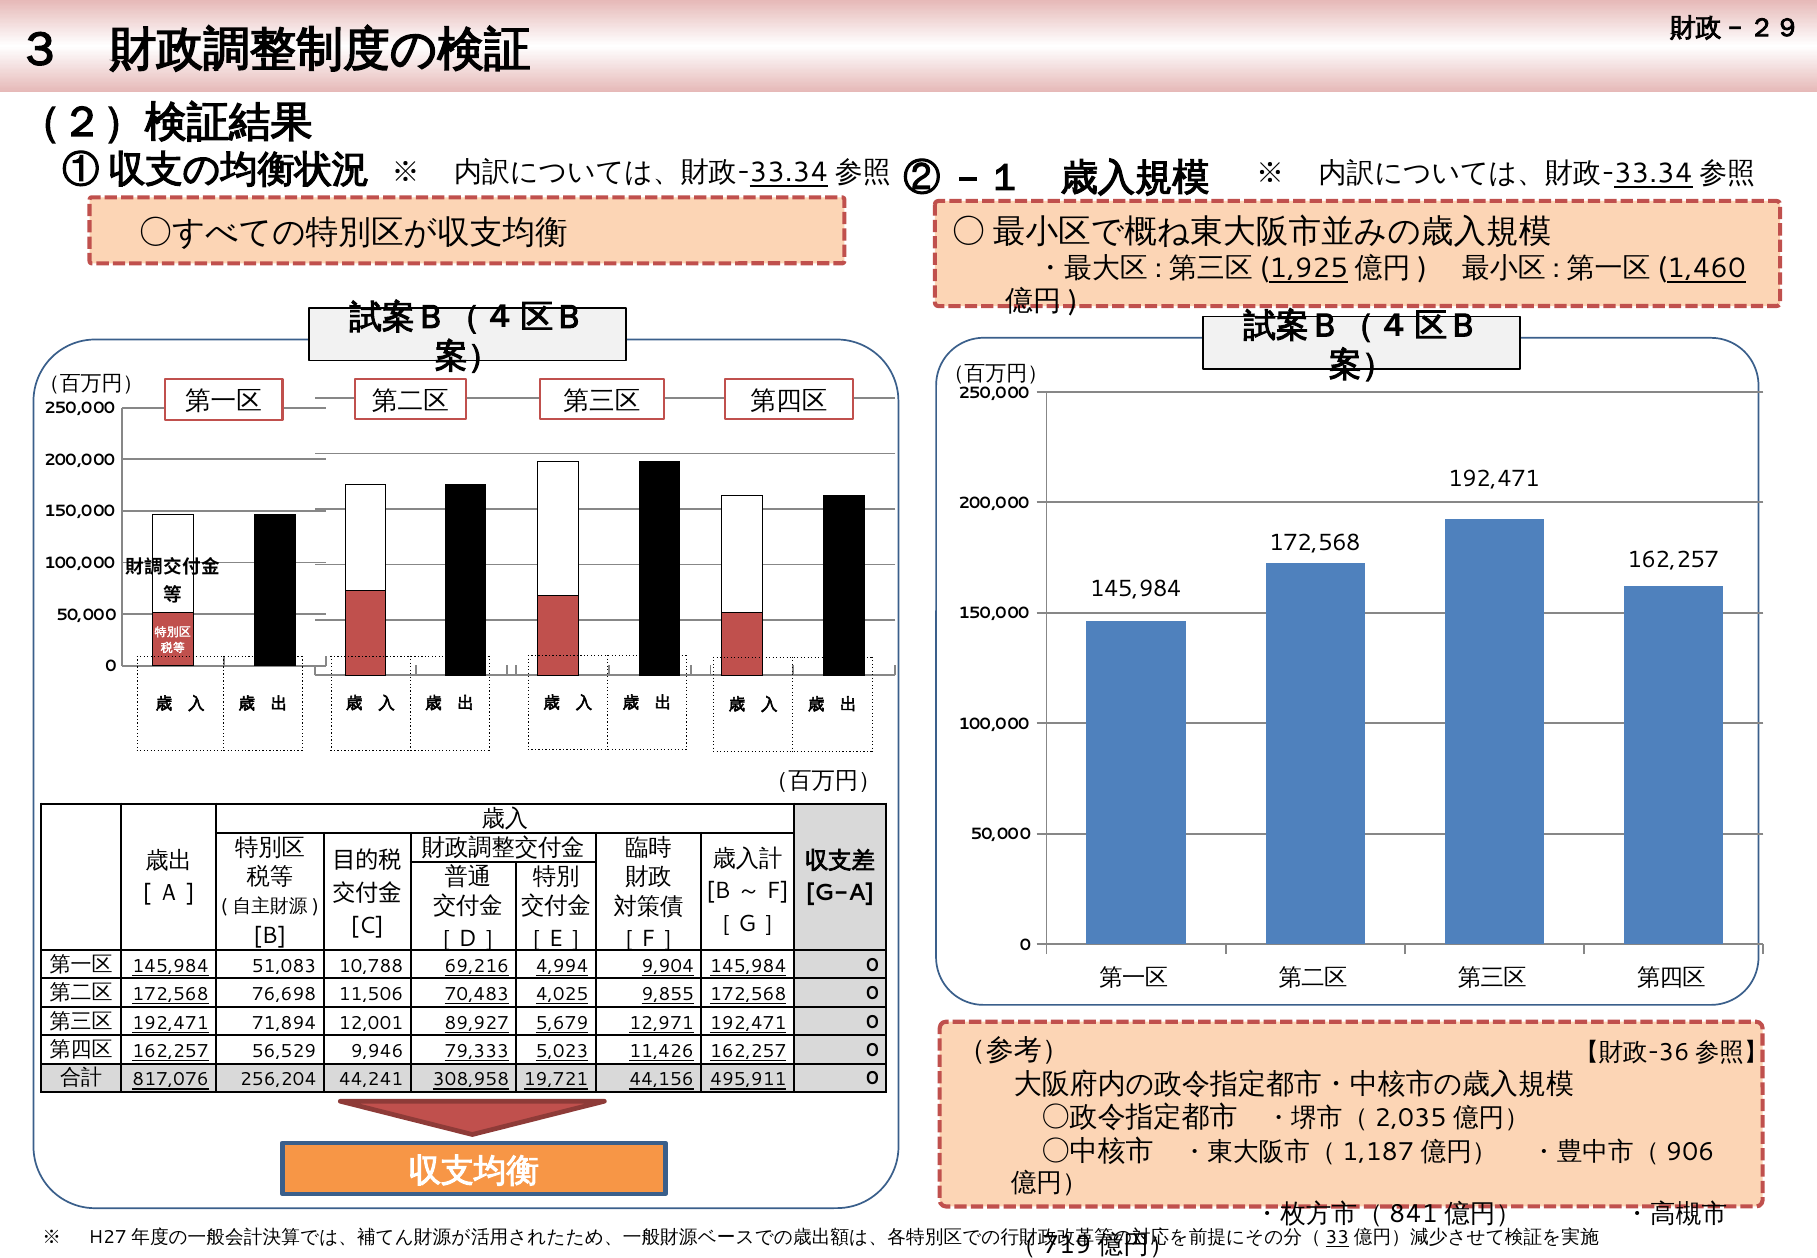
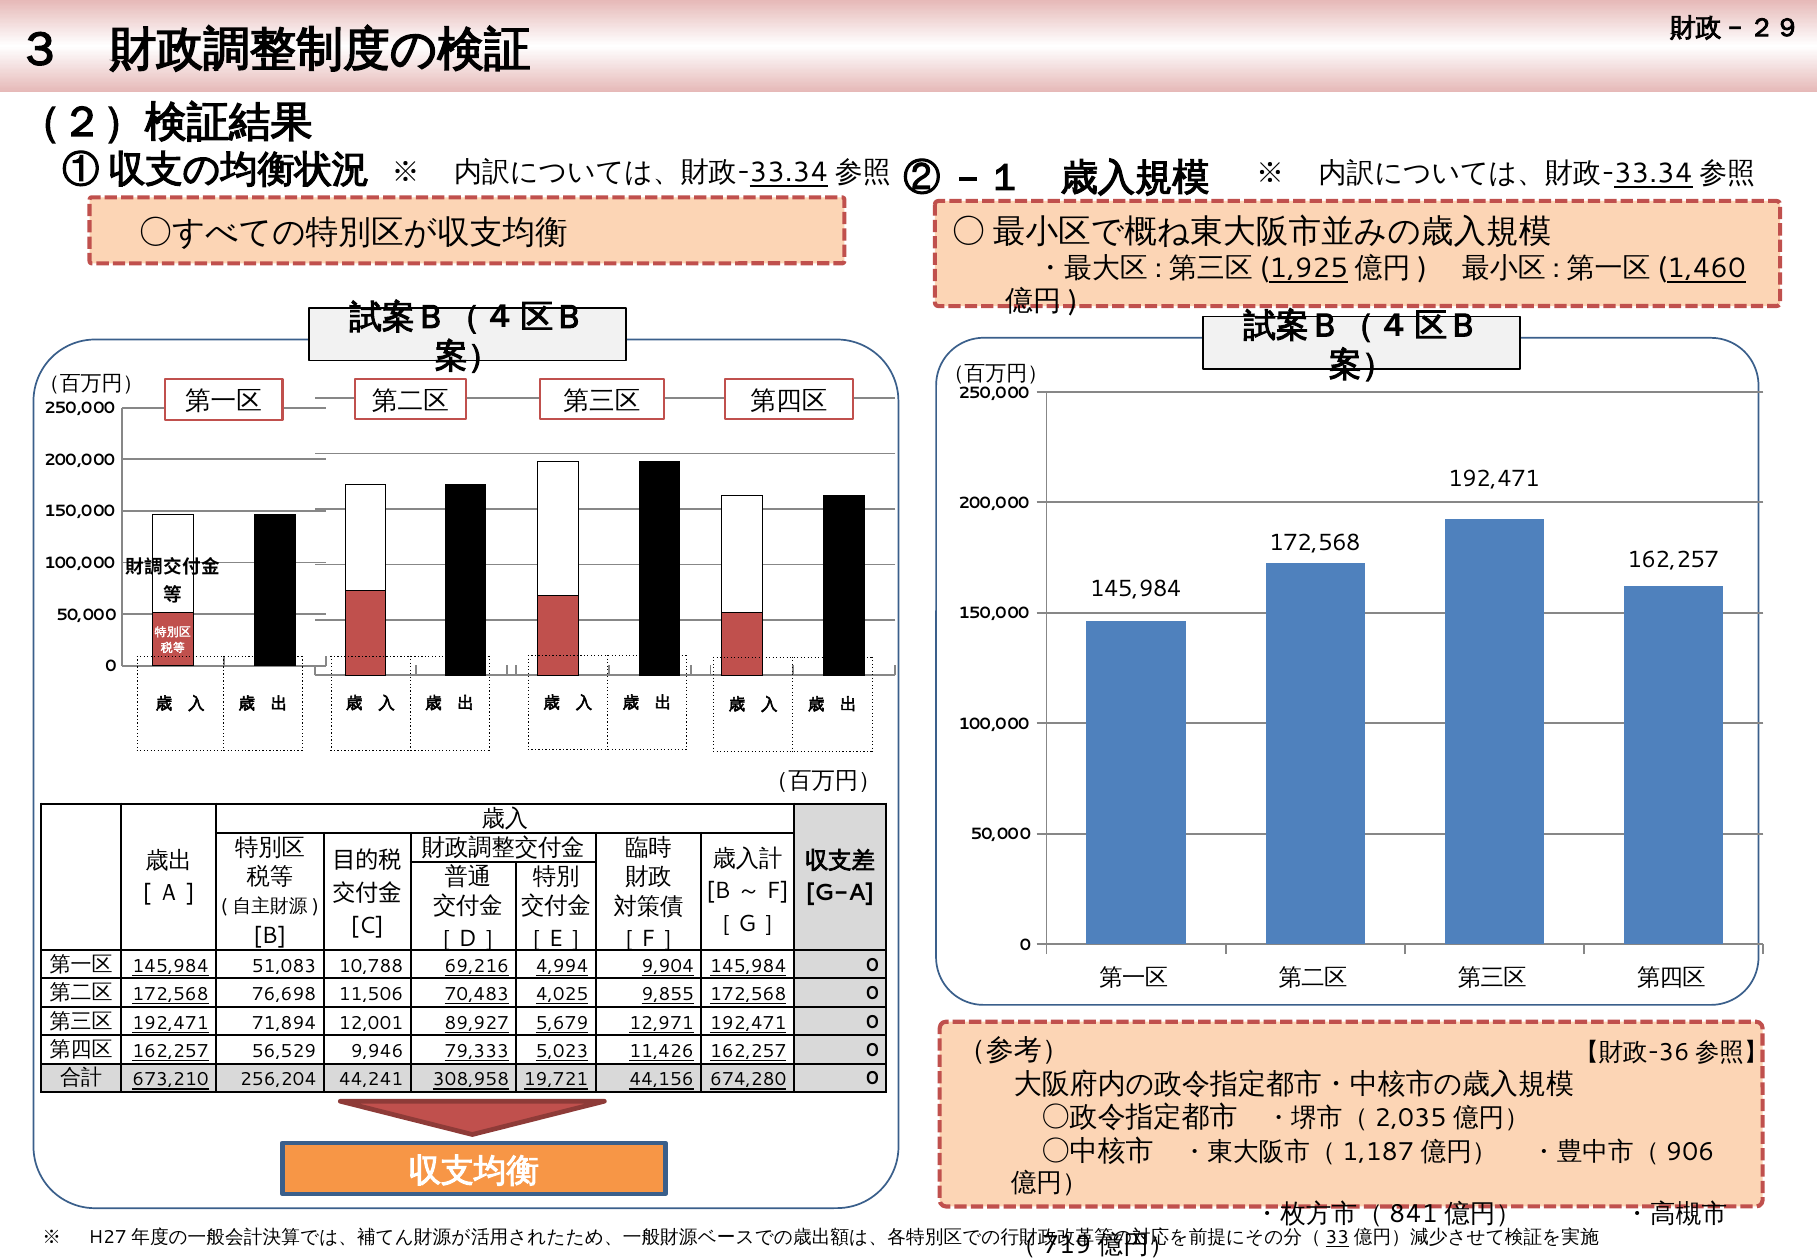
817,076: 817,076 -> 673,210 (171, 1080)
495,911: 495,911 -> 674,280 (748, 1080)
